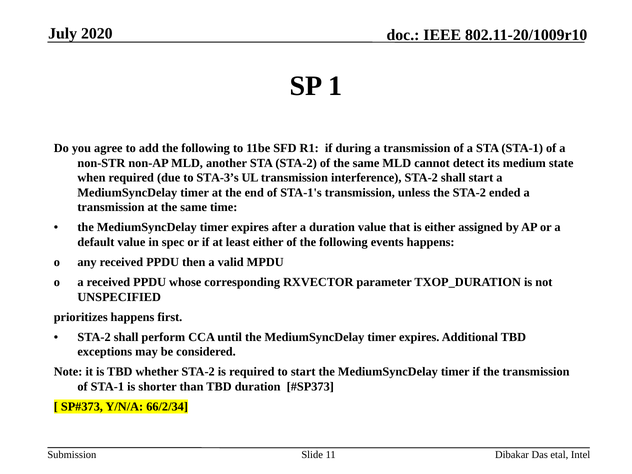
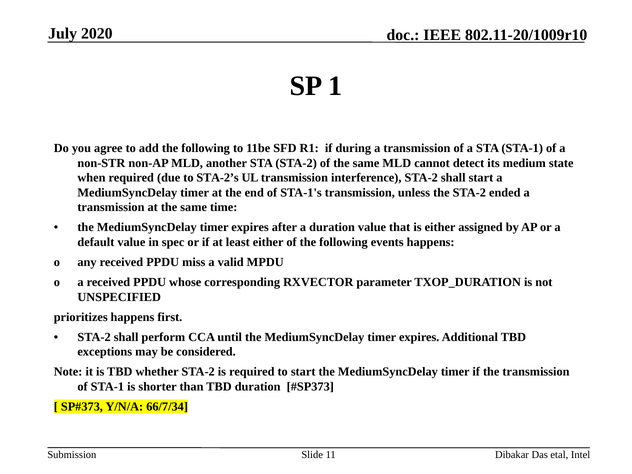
STA-3’s: STA-3’s -> STA-2’s (218, 178)
then: then -> miss (194, 262)
66/2/34: 66/2/34 -> 66/7/34 (167, 407)
